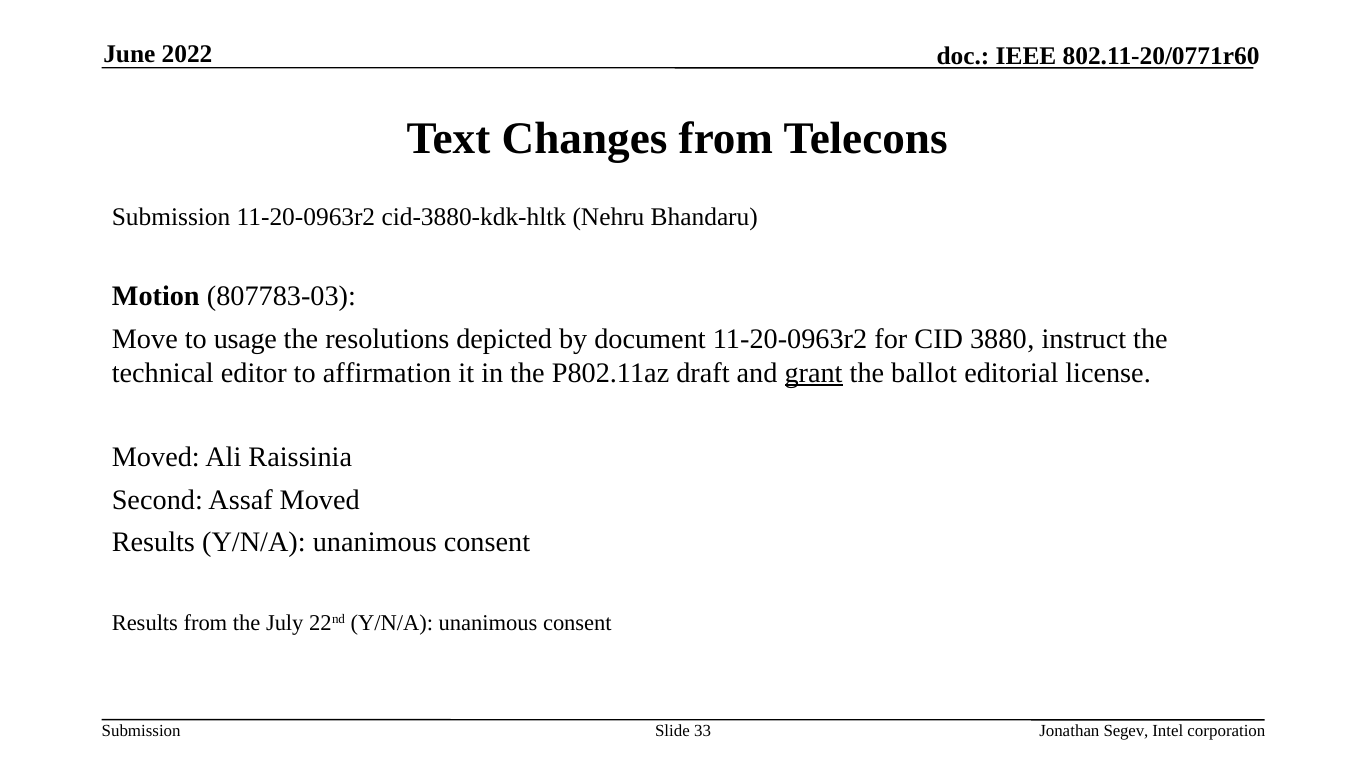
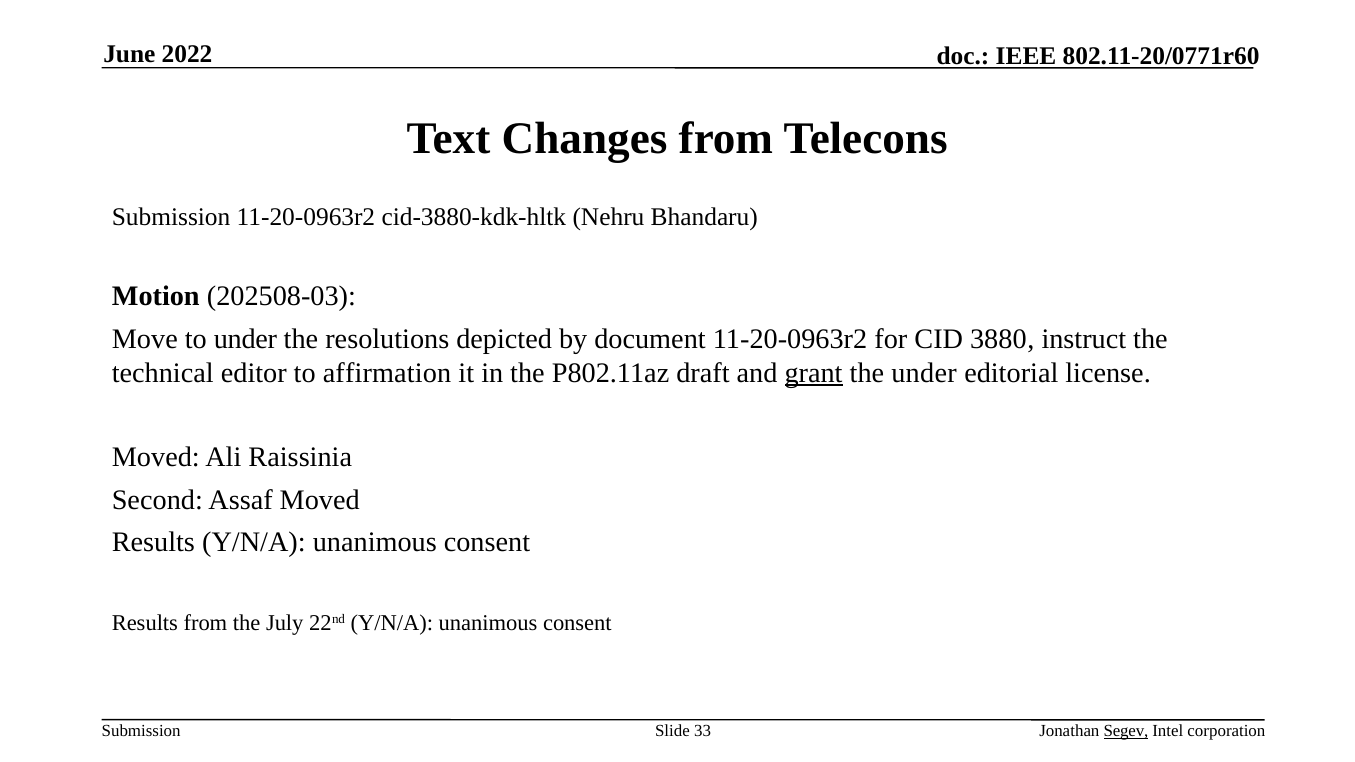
807783-03: 807783-03 -> 202508-03 (281, 297)
to usage: usage -> under (245, 339)
the ballot: ballot -> under (924, 373)
Segev underline: none -> present (1126, 731)
